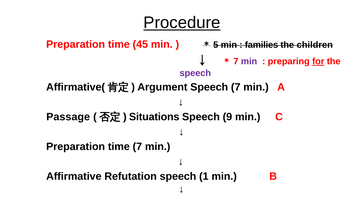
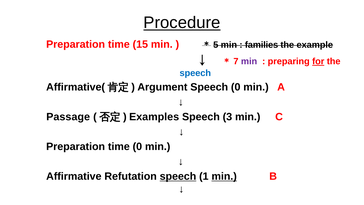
45: 45 -> 15 (140, 44)
children: children -> example (315, 45)
speech colour: purple -> blue (195, 73)
Speech 7: 7 -> 0 (236, 87)
Situations: Situations -> Examples (154, 117)
9: 9 -> 3 (227, 117)
time 7: 7 -> 0 (137, 146)
speech underline: none -> present (178, 176)
min underline: none -> present (224, 176)
